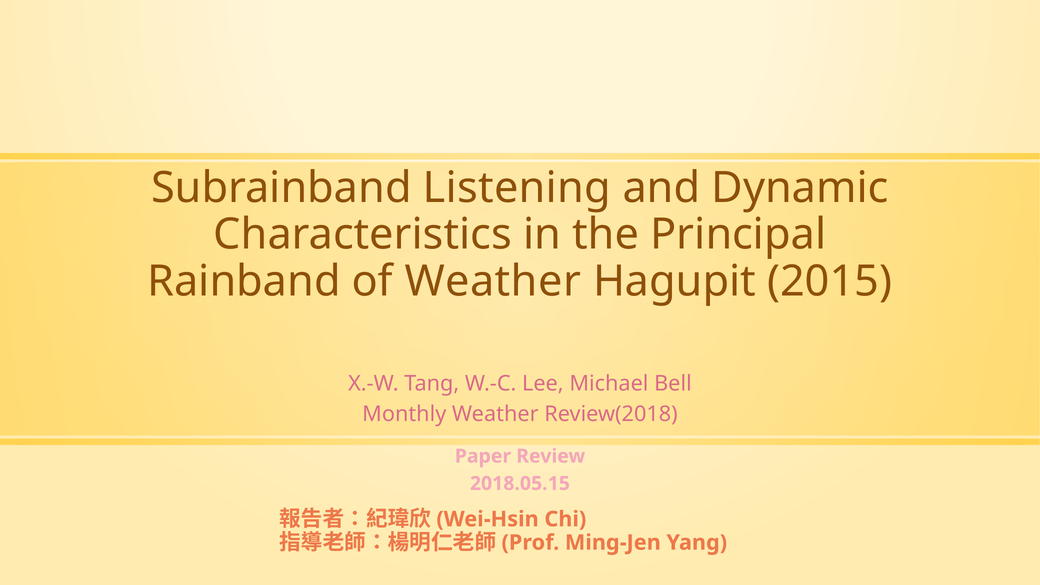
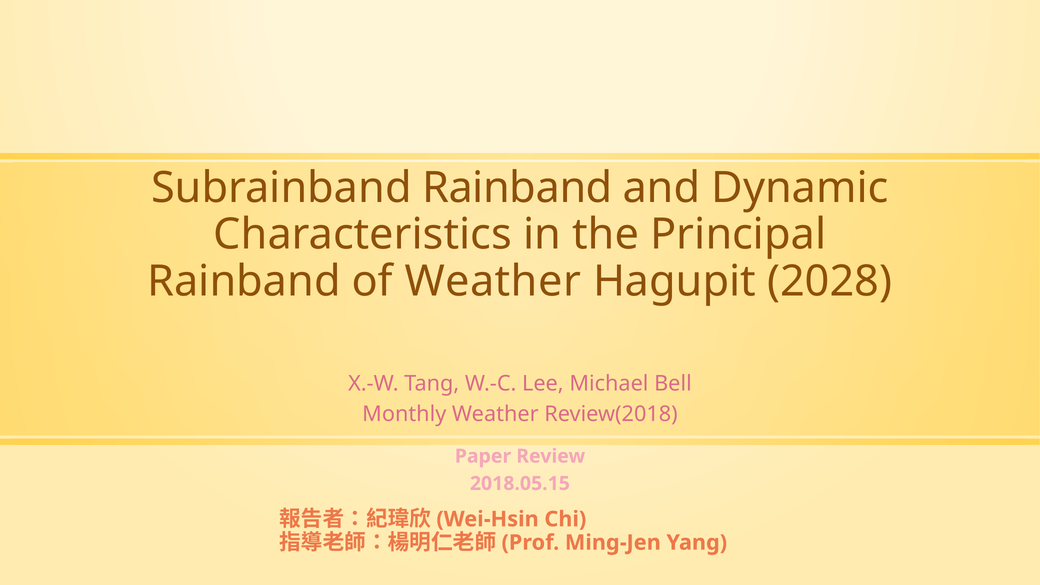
Subrainband Listening: Listening -> Rainband (517, 188)
2015: 2015 -> 2028 (830, 281)
